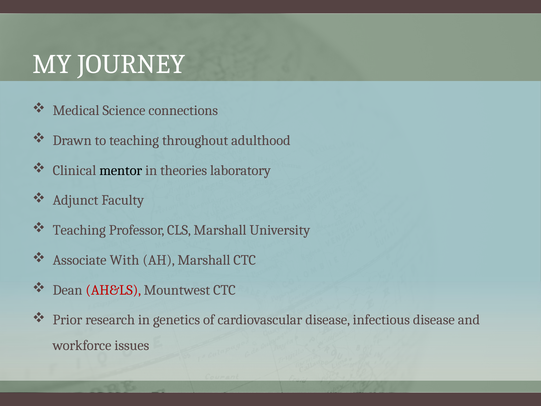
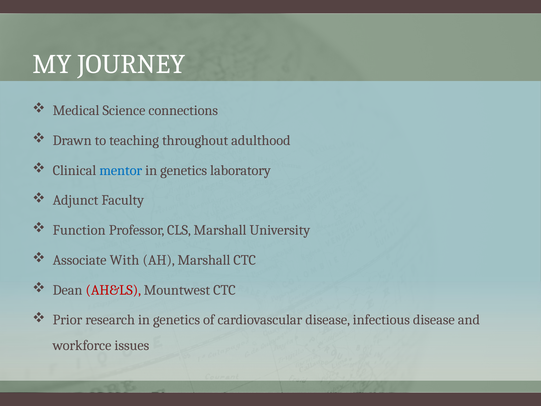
mentor colour: black -> blue (121, 170)
theories: theories -> genetics (184, 170)
Teaching: Teaching -> Function (79, 230)
